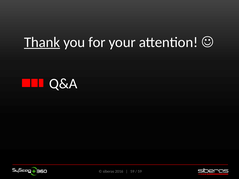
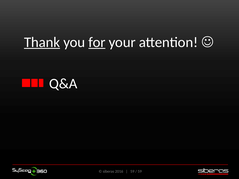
for underline: none -> present (97, 42)
